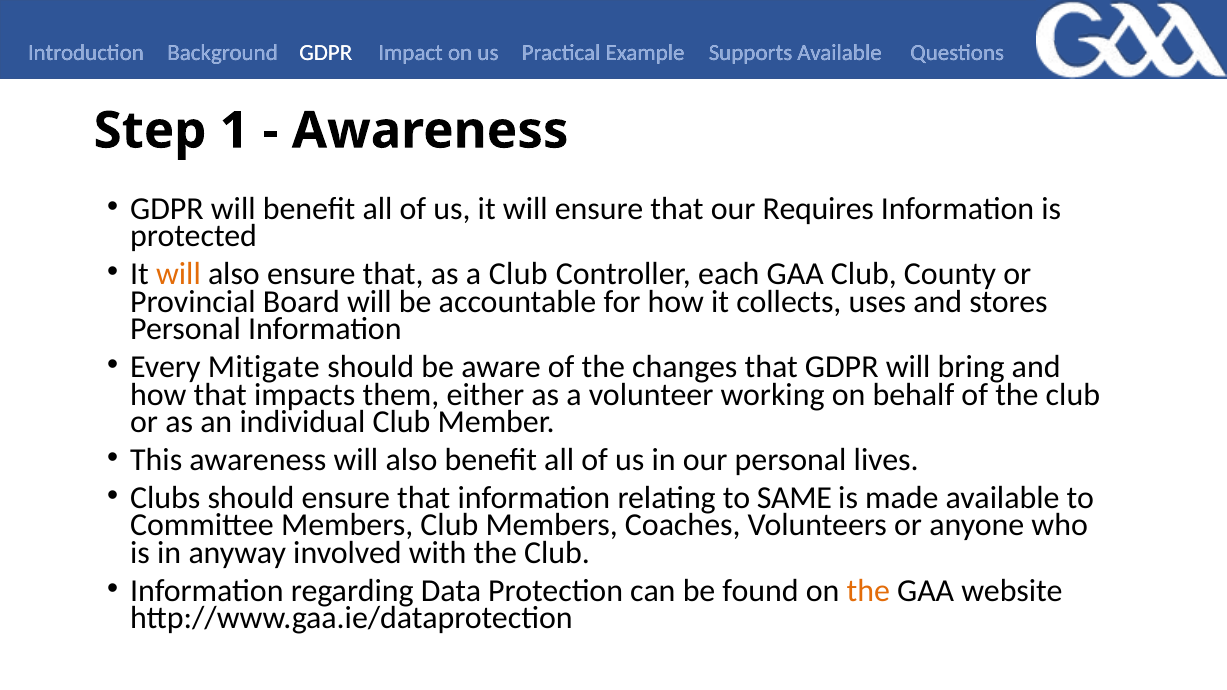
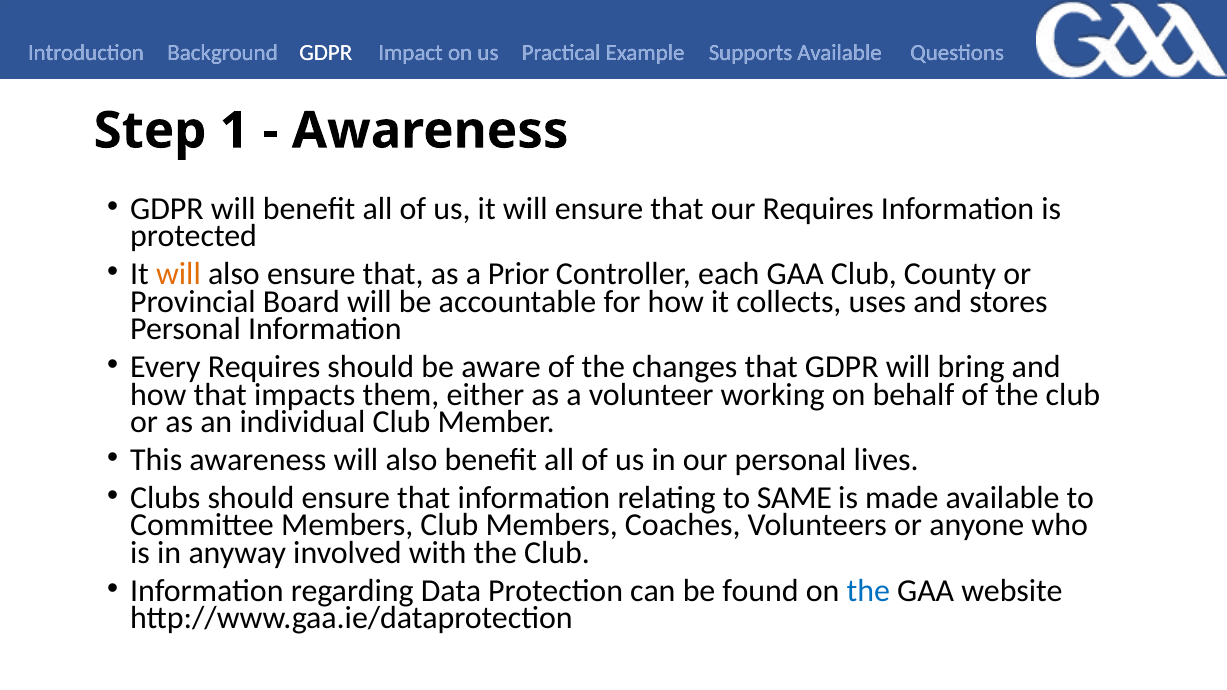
a Club: Club -> Prior (519, 274)
Every Mitigate: Mitigate -> Requires (264, 367)
the colour: orange -> blue (868, 591)
